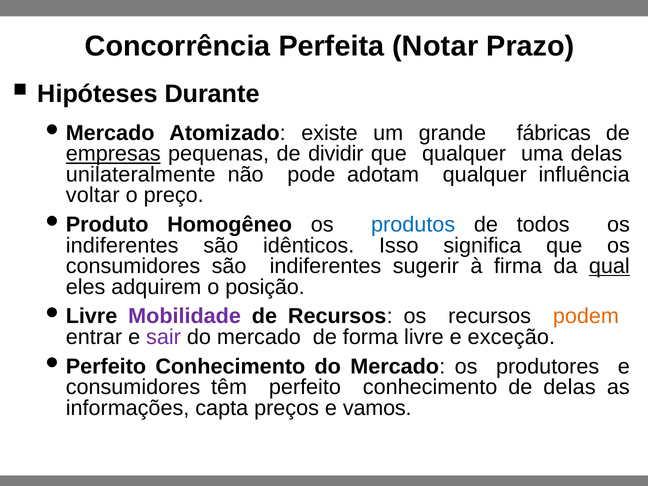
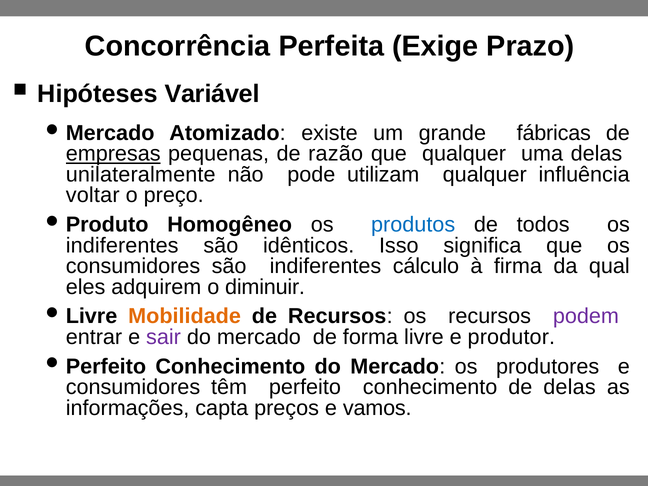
Notar: Notar -> Exige (435, 46)
Durante: Durante -> Variável (212, 94)
dividir: dividir -> razão (336, 154)
adotam: adotam -> utilizam (383, 175)
sugerir: sugerir -> cálculo (426, 266)
qual underline: present -> none (609, 266)
posição: posição -> diminuir (265, 287)
Mobilidade colour: purple -> orange (185, 316)
podem colour: orange -> purple (586, 316)
exceção: exceção -> produtor (511, 337)
